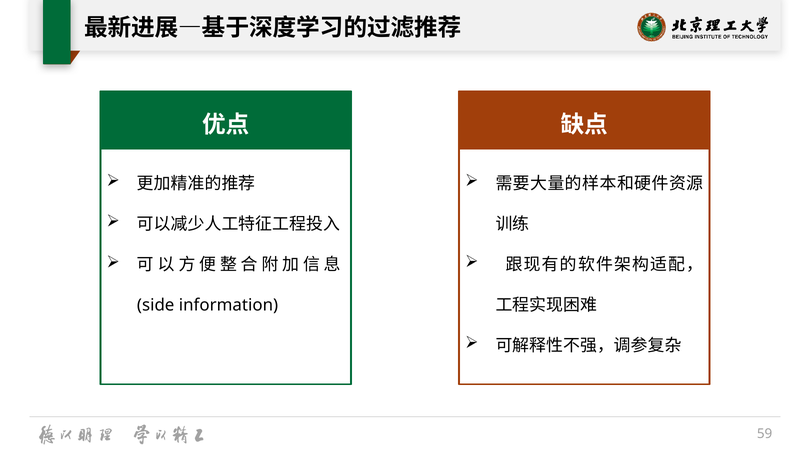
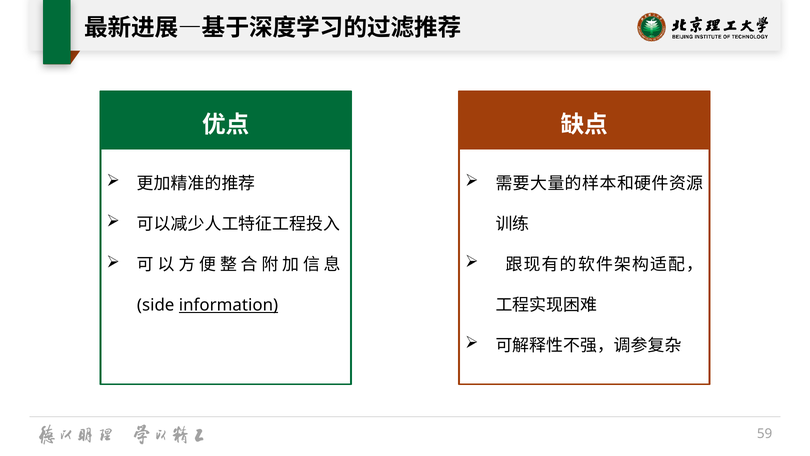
information underline: none -> present (228, 305)
